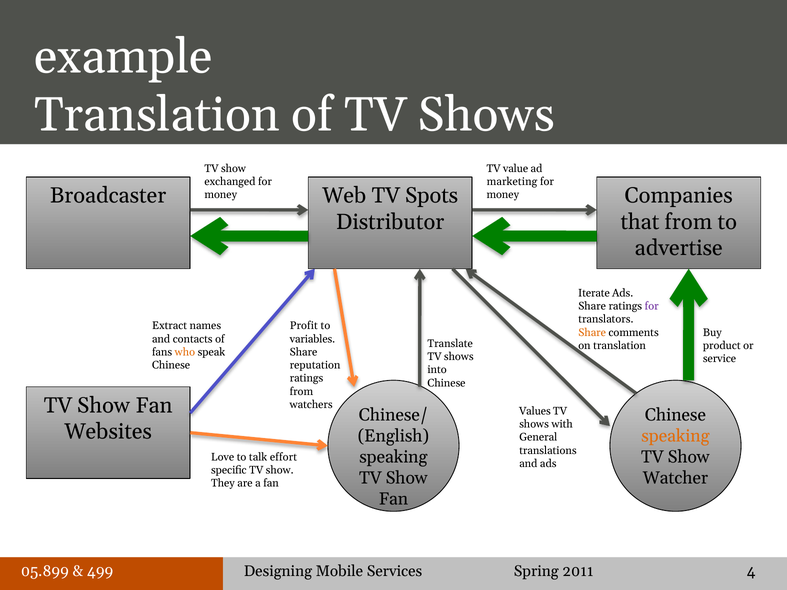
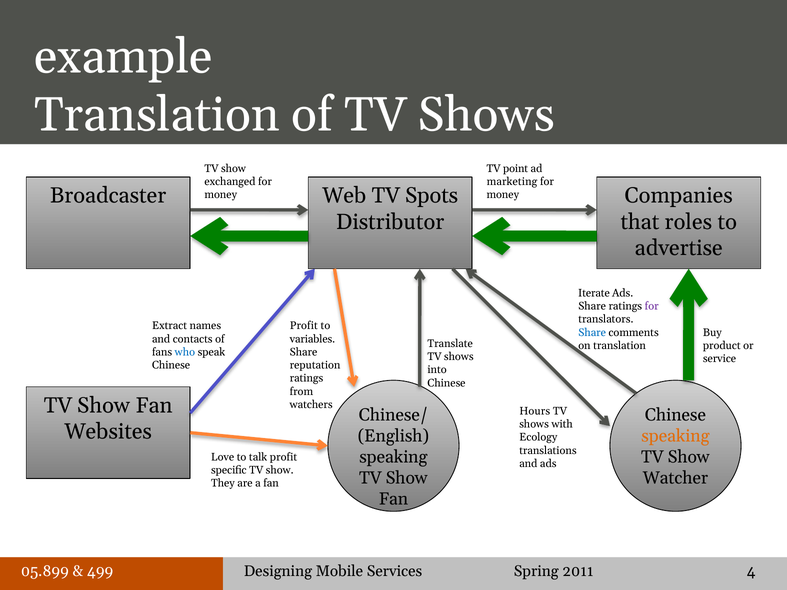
value: value -> point (516, 169)
that from: from -> roles (688, 222)
Share colour: orange -> blue (592, 333)
who colour: orange -> blue (185, 352)
Values: Values -> Hours (535, 411)
General: General -> Ecology (538, 438)
talk effort: effort -> profit (284, 457)
